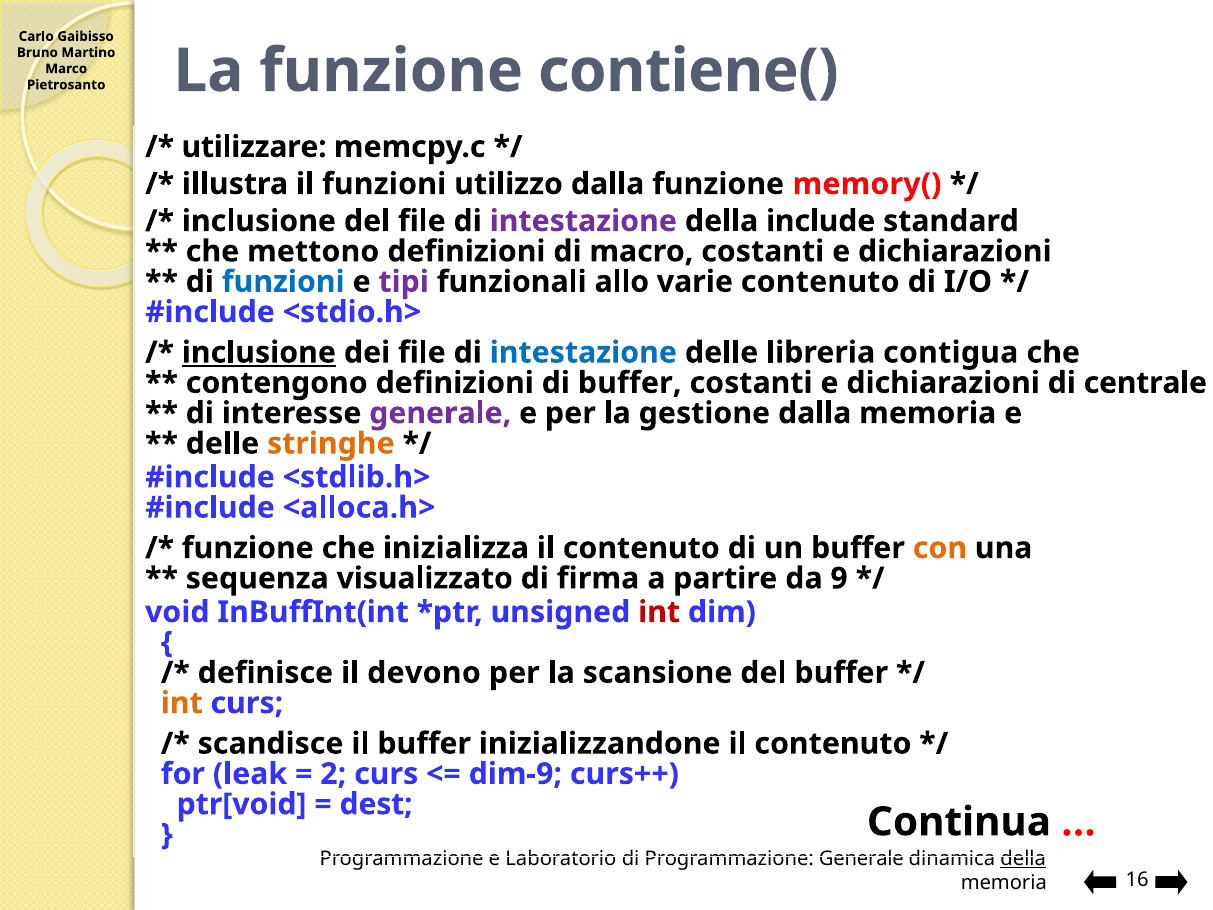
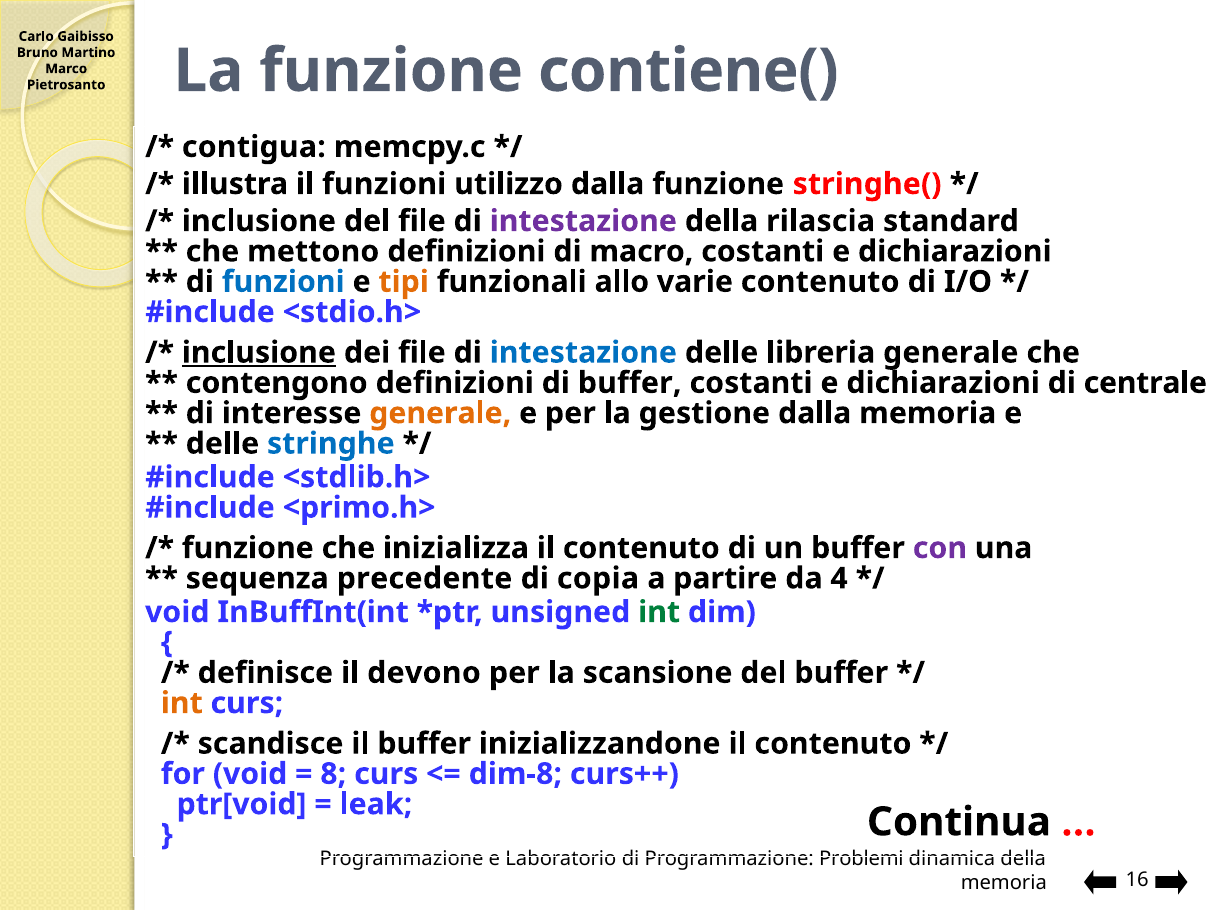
utilizzare: utilizzare -> contigua (254, 147)
memory(: memory( -> stringhe( (867, 184)
include: include -> rilascia (821, 221)
tipi colour: purple -> orange (404, 282)
libreria contigua: contigua -> generale (951, 352)
generale colour: purple -> orange (440, 413)
stringhe colour: orange -> blue (331, 443)
<alloca.h>: <alloca.h> -> <primo.h> (359, 507)
con colour: orange -> purple (940, 548)
visualizzato: visualizzato -> precedente (425, 578)
firma: firma -> copia (598, 578)
9: 9 -> 4 (839, 578)
int colour: red -> green (659, 612)
for leak: leak -> void (250, 774)
2: 2 -> 8 (333, 774)
dim-9: dim-9 -> dim-8 (515, 774)
dest: dest -> leak (376, 804)
Programmazione Generale: Generale -> Problemi (861, 859)
della underline: present -> none (1023, 859)
